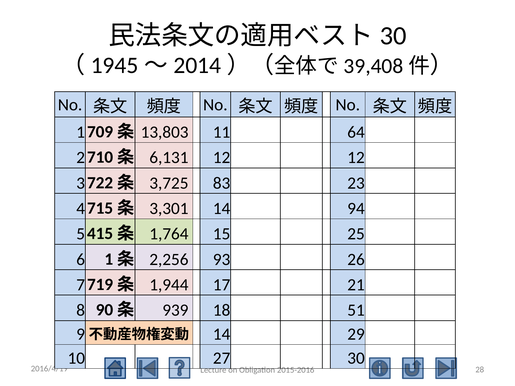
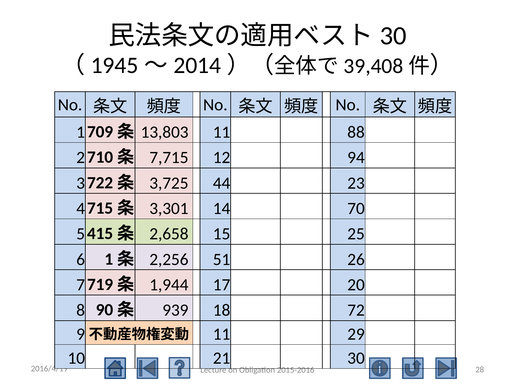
64: 64 -> 88 (356, 132)
6,131: 6,131 -> 7,715 (169, 158)
12 12: 12 -> 94 (356, 158)
83: 83 -> 44 (222, 183)
94: 94 -> 70 (356, 209)
1,764: 1,764 -> 2,658 (169, 234)
93: 93 -> 51 (222, 260)
21: 21 -> 20 (356, 285)
51: 51 -> 72 (356, 310)
14: 14 -> 11 (222, 334)
27: 27 -> 21 (222, 358)
